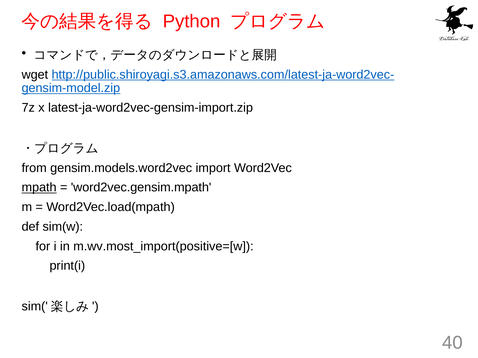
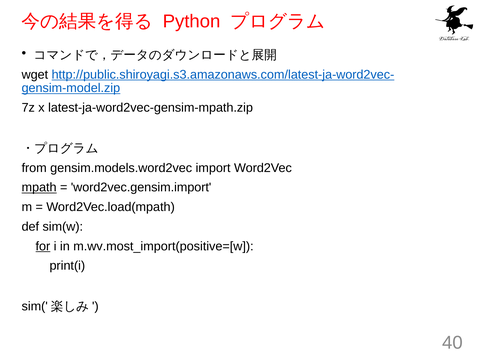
latest-ja-word2vec-gensim-import.zip: latest-ja-word2vec-gensim-import.zip -> latest-ja-word2vec-gensim-mpath.zip (151, 108)
word2vec.gensim.mpath: word2vec.gensim.mpath -> word2vec.gensim.import (141, 188)
for underline: none -> present (43, 247)
